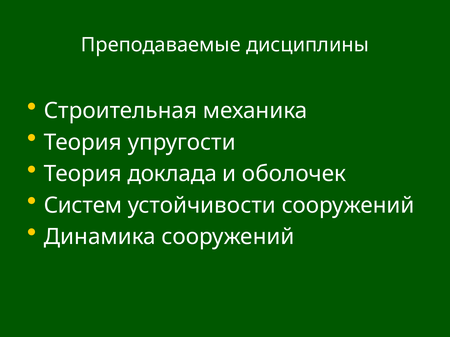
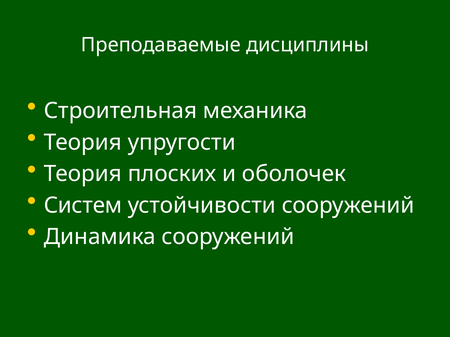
доклада: доклада -> плоских (172, 174)
